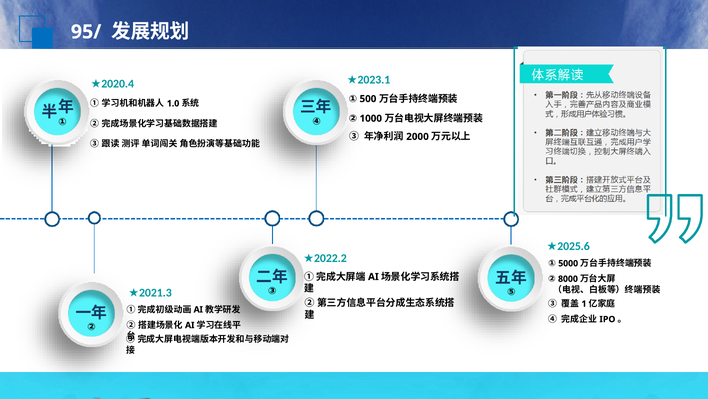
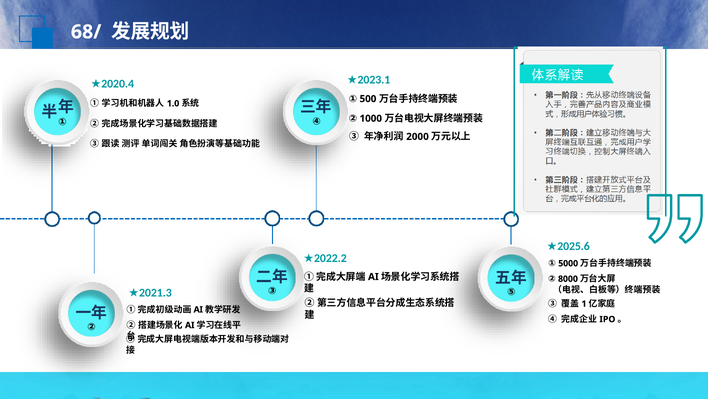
95/: 95/ -> 68/ (86, 32)
